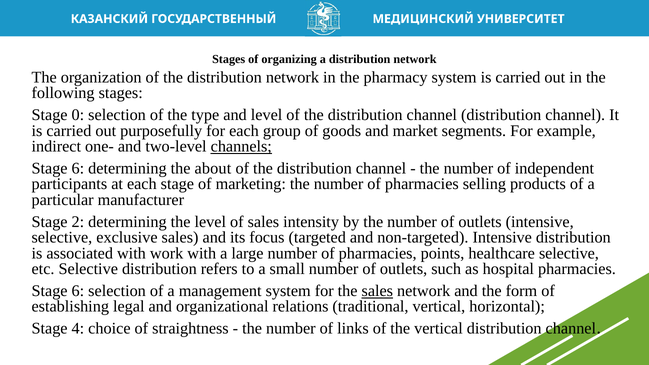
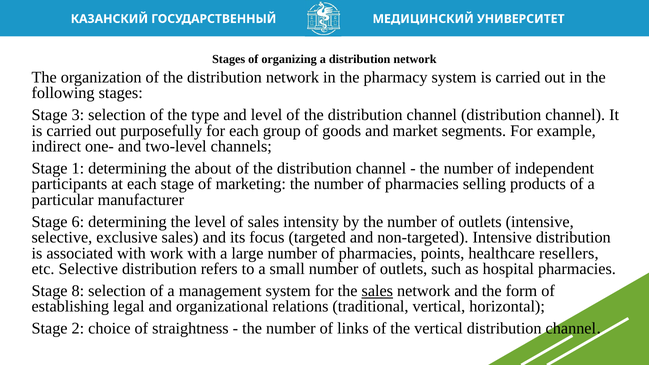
0: 0 -> 3 (78, 115)
channels underline: present -> none (241, 147)
6: 6 -> 1 (78, 168)
2: 2 -> 6 (78, 222)
healthcare selective: selective -> resellers (569, 253)
6: 6 -> 8 (78, 291)
4: 4 -> 2 (78, 329)
